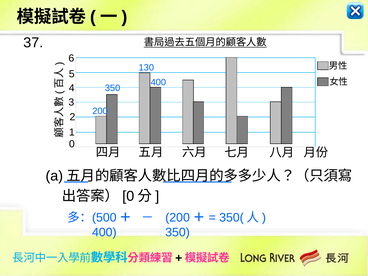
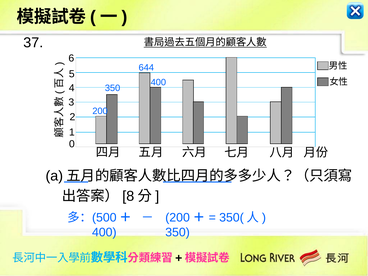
130: 130 -> 644 (146, 68)
0: 0 -> 8 (128, 196)
